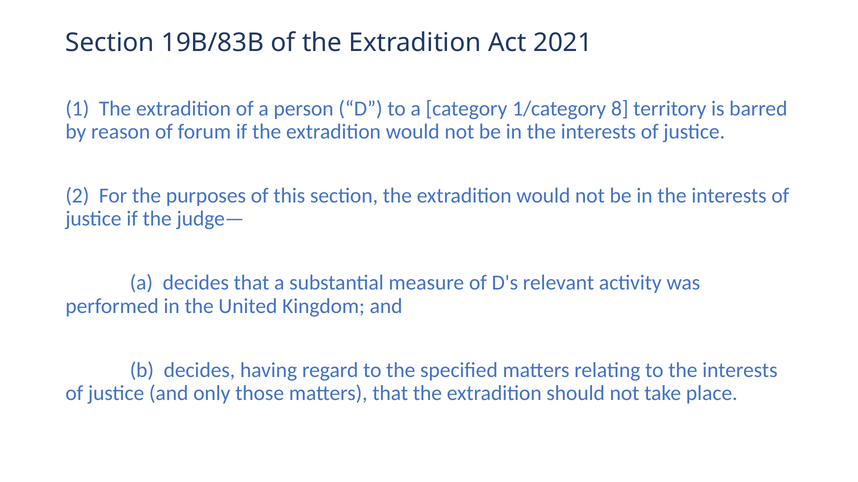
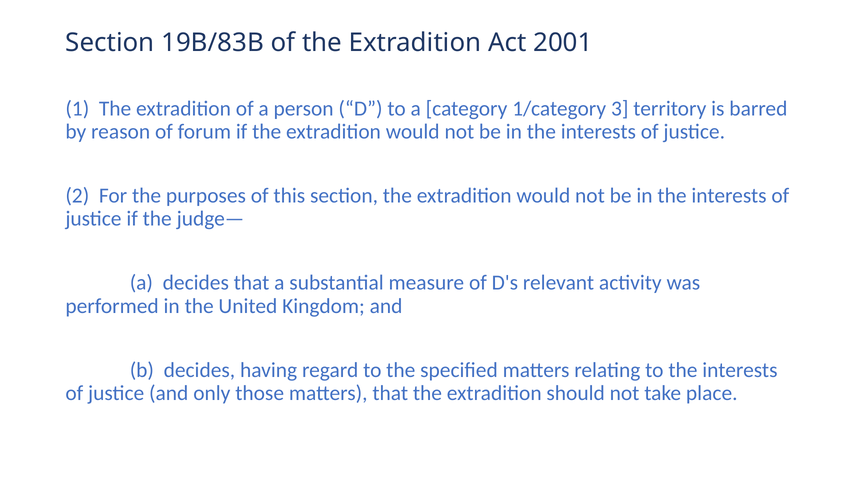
2021: 2021 -> 2001 (563, 43)
8: 8 -> 3 (620, 109)
